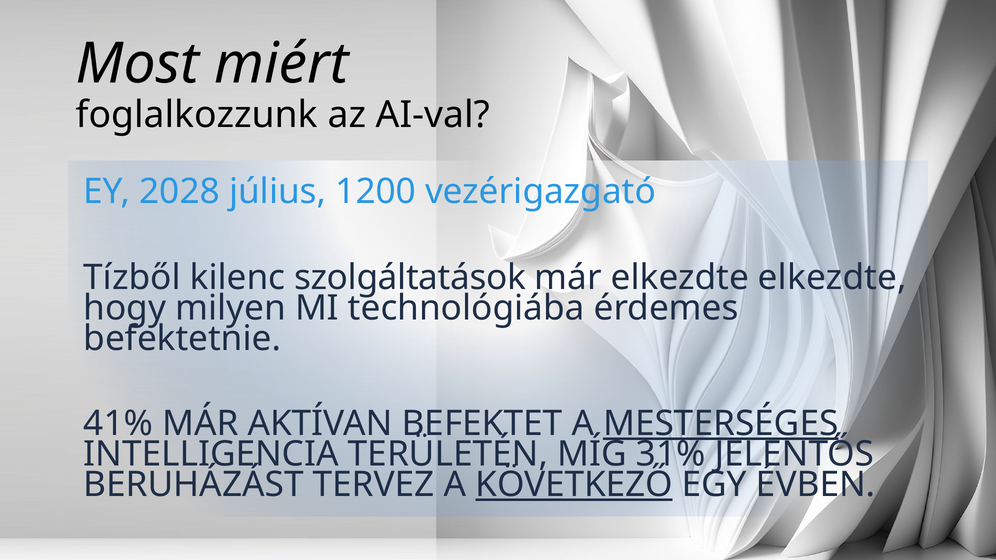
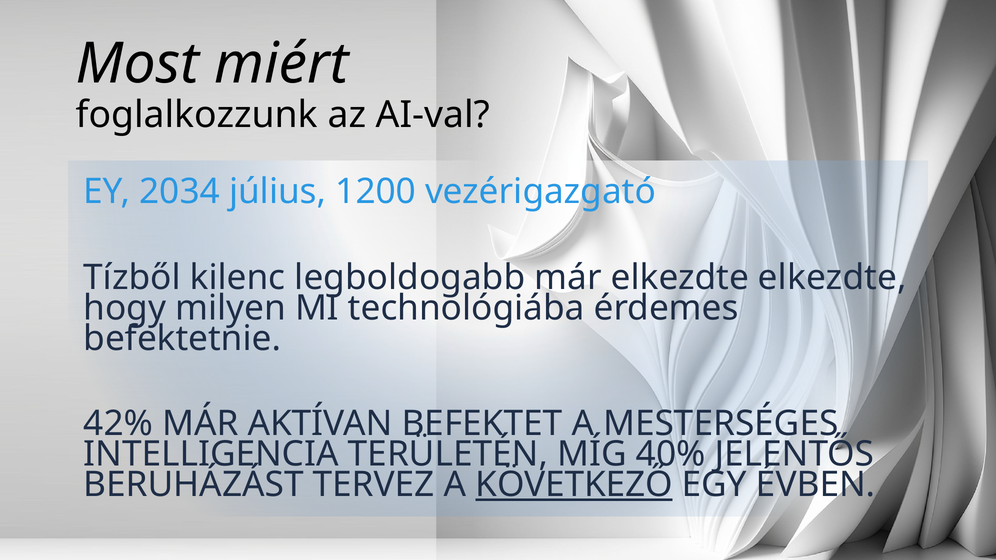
2028: 2028 -> 2034 (180, 192)
szolgáltatások: szolgáltatások -> legboldogabb (410, 278)
41%: 41% -> 42% (118, 424)
MESTERSÉGES underline: present -> none (721, 424)
31%: 31% -> 40% (671, 454)
